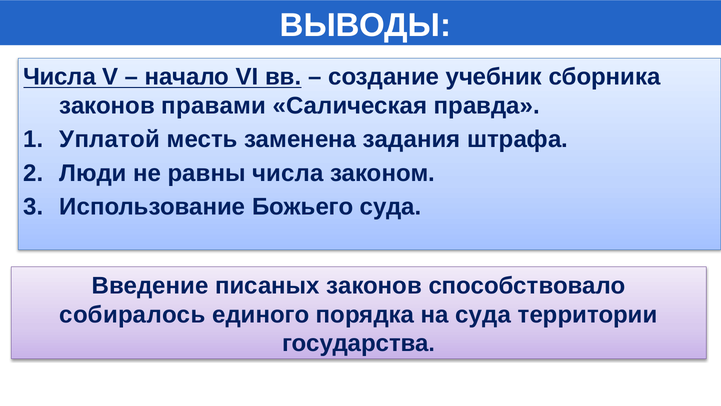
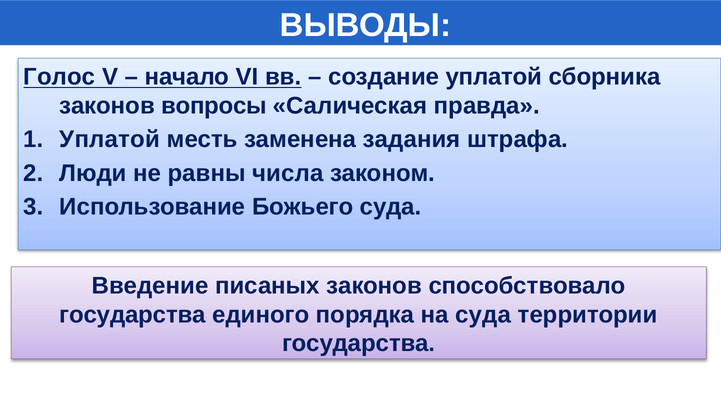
Числа: Числа -> Голос (59, 77)
создание учебник: учебник -> уплатой (494, 77)
правами: правами -> вопросы (214, 106)
собиралось: собиралось -> государства (133, 314)
